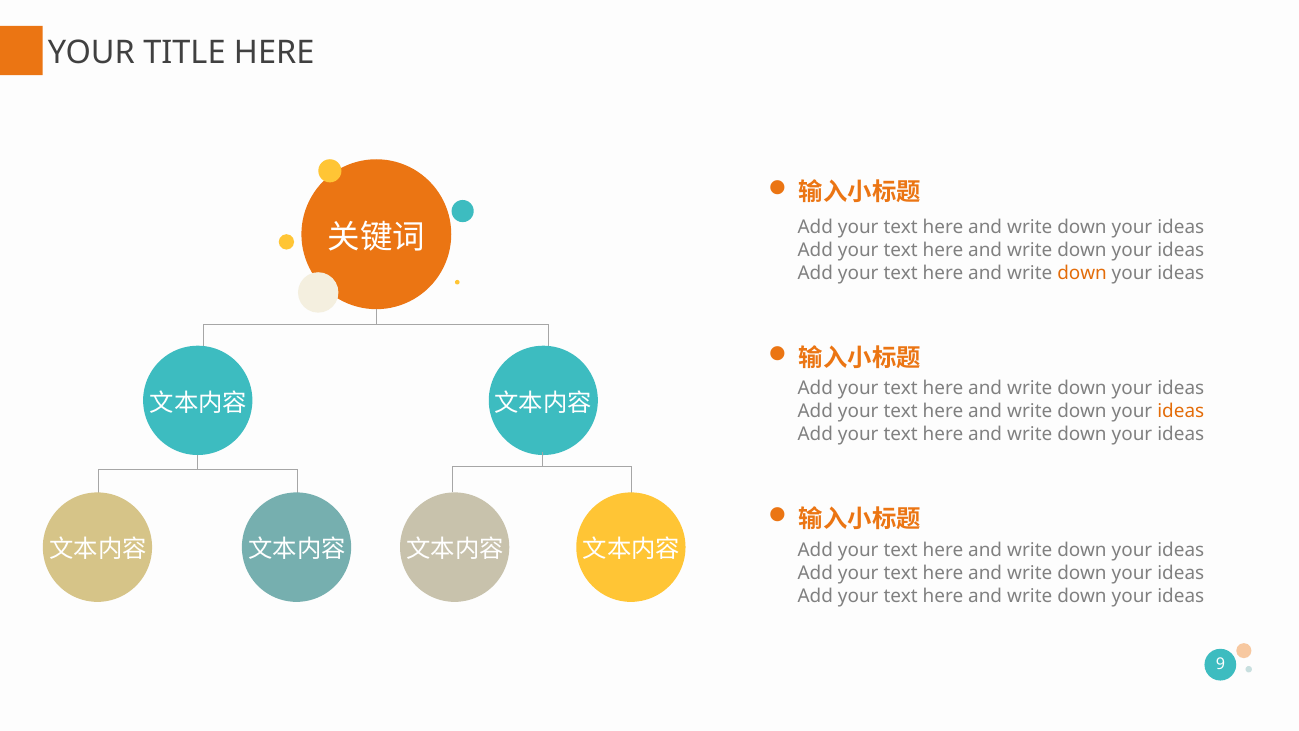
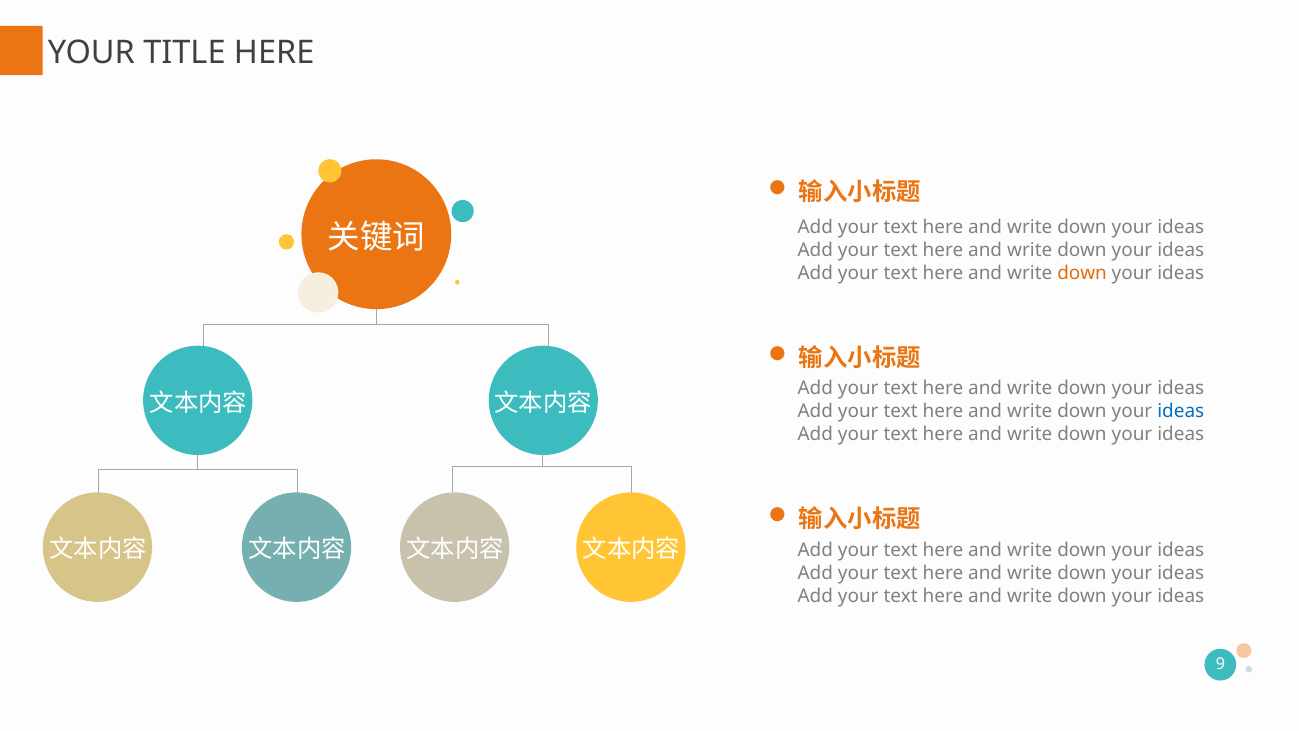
ideas colour: orange -> blue (1181, 411)
